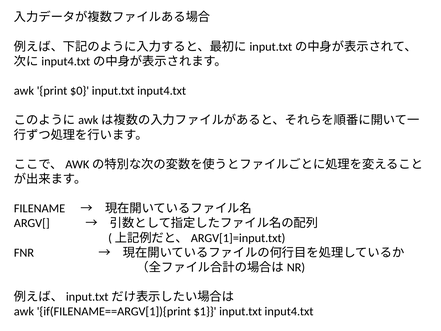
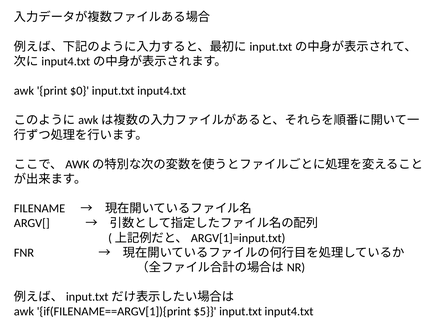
$1: $1 -> $5 (205, 311)
